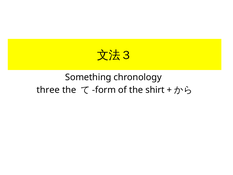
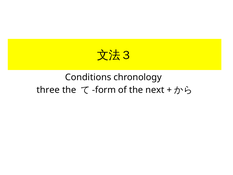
Something: Something -> Conditions (88, 77)
shirt: shirt -> next (155, 90)
